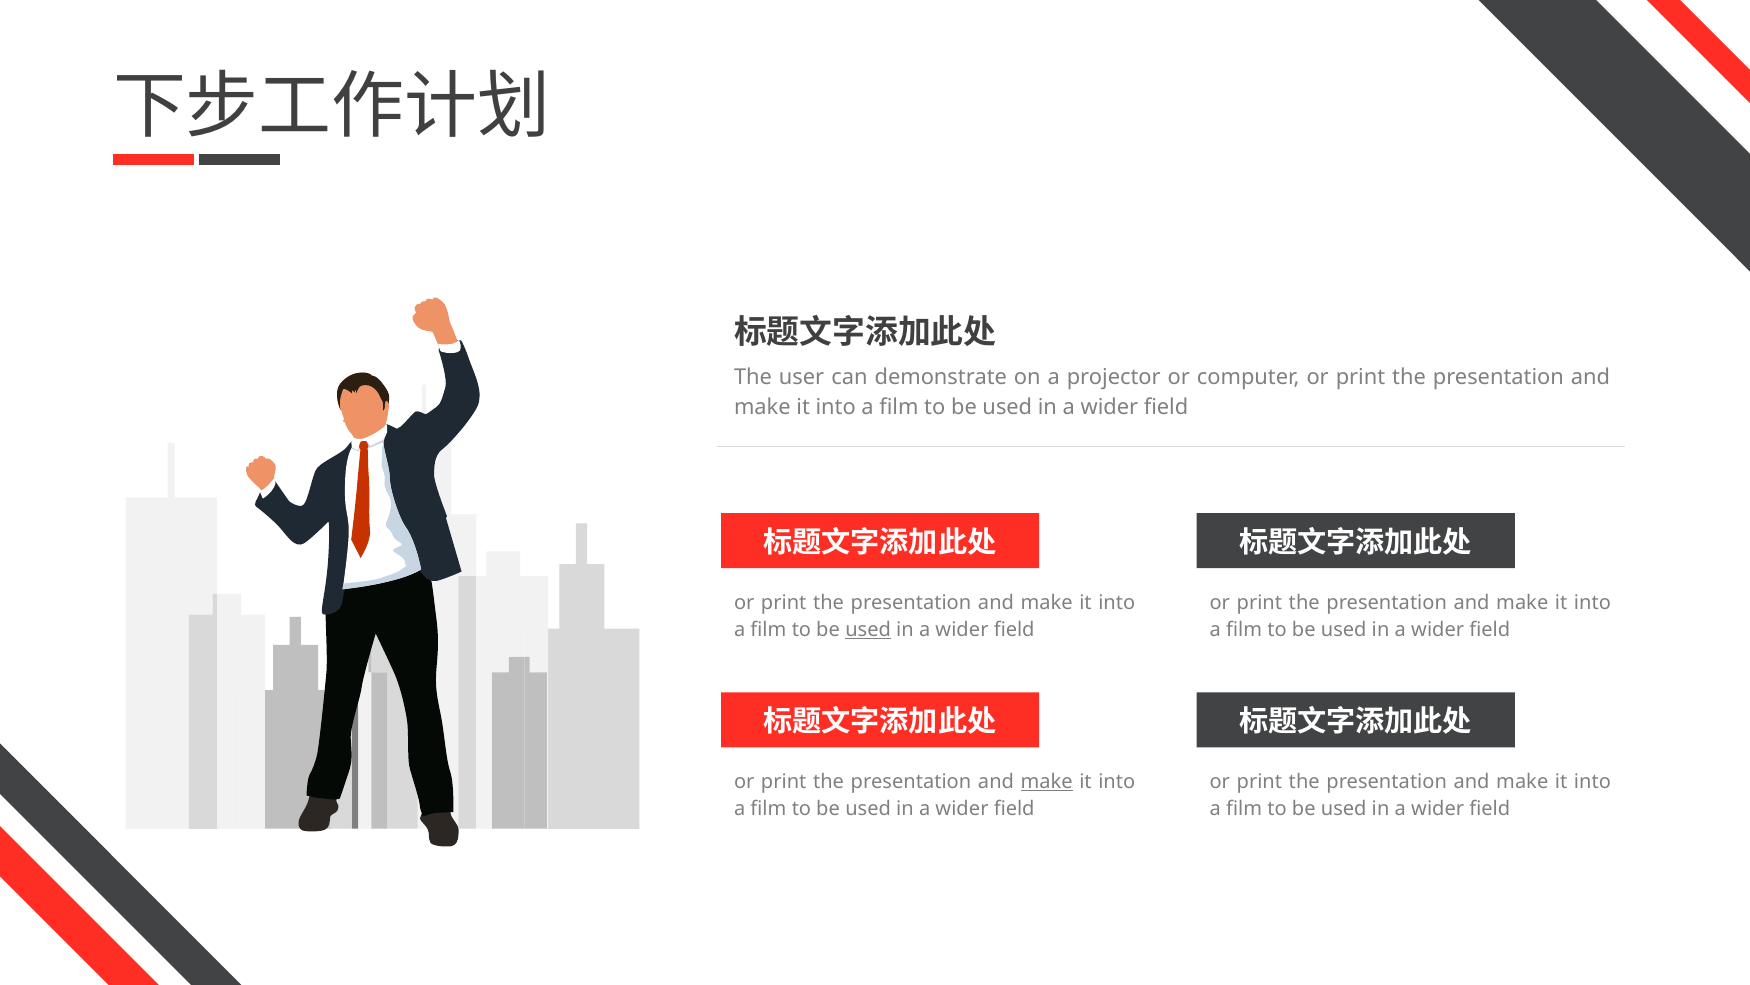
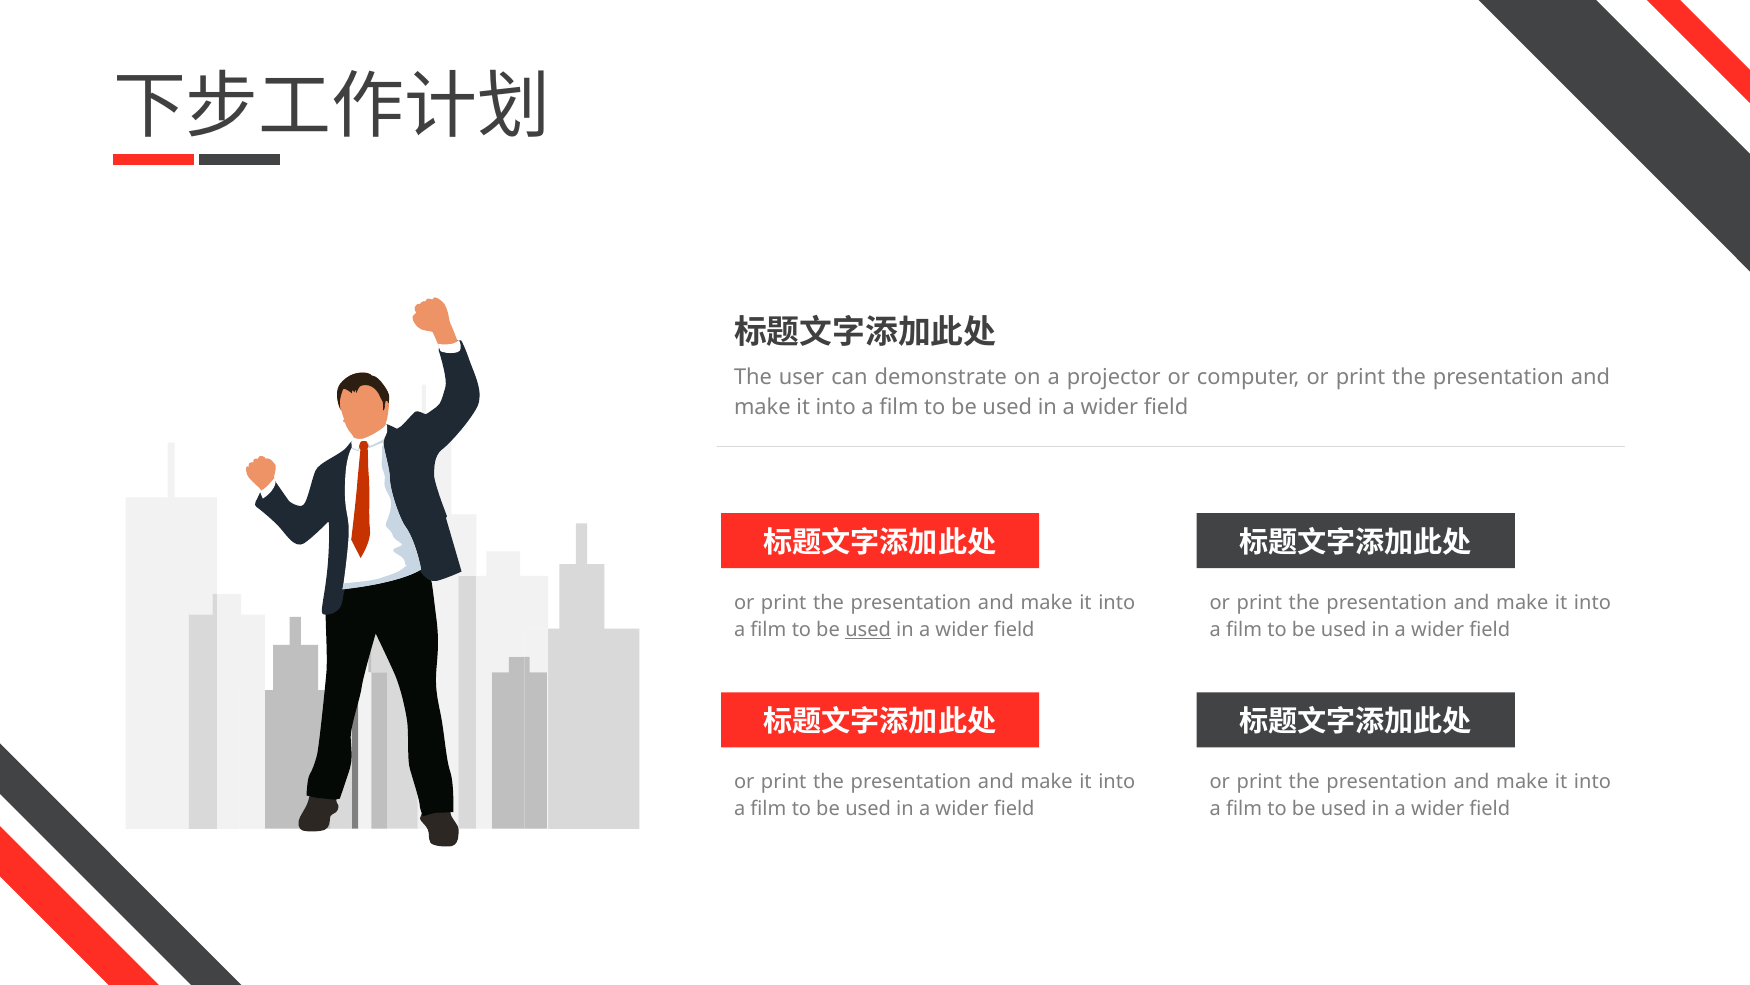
make underline: present -> none (1047, 781)
